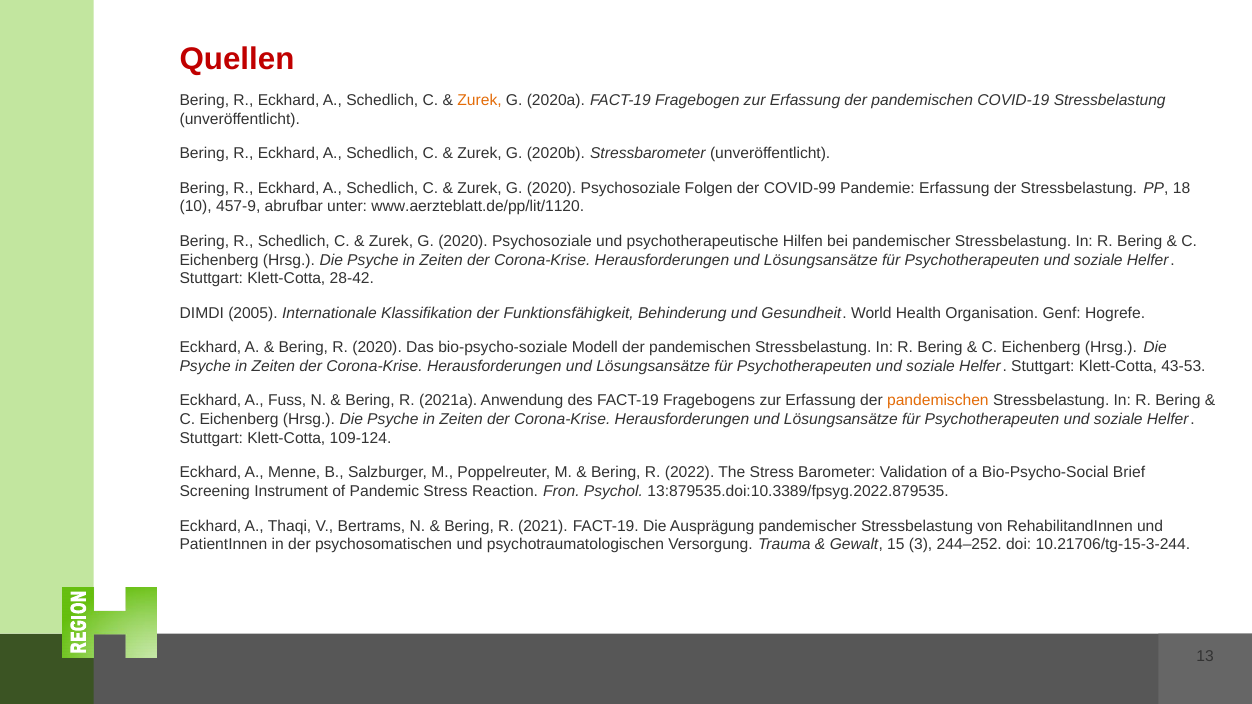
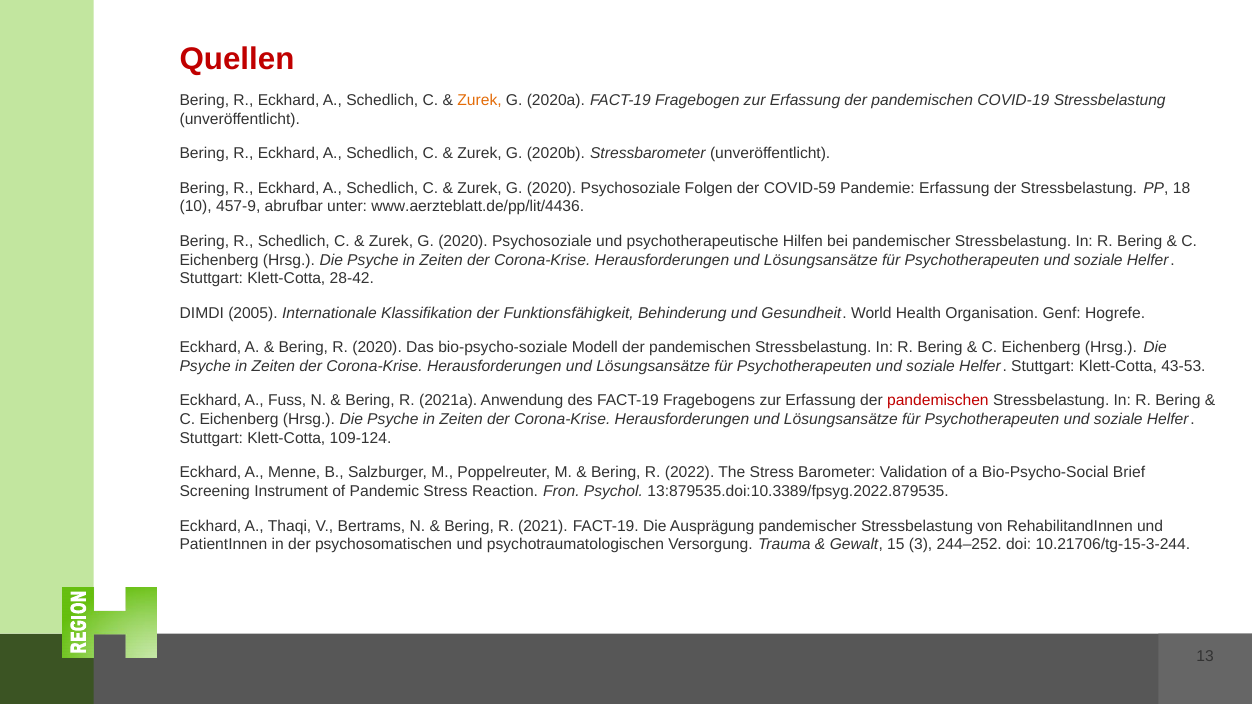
COVID-99: COVID-99 -> COVID-59 (800, 188)
www.aerzteblatt.de/pp/lit/1120: www.aerzteblatt.de/pp/lit/1120 -> www.aerzteblatt.de/pp/lit/4436 (478, 207)
pandemischen colour: orange -> red (938, 401)
